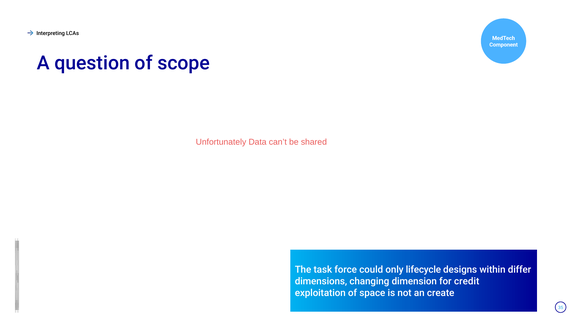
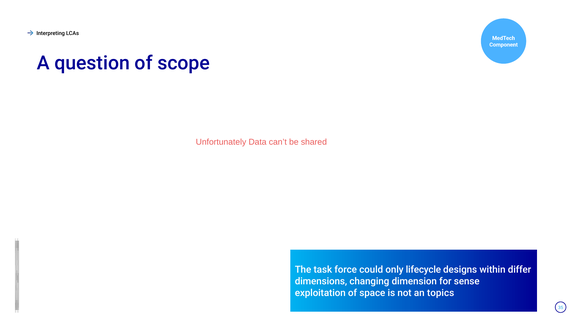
credit: credit -> sense (467, 281)
create: create -> topics (441, 293)
